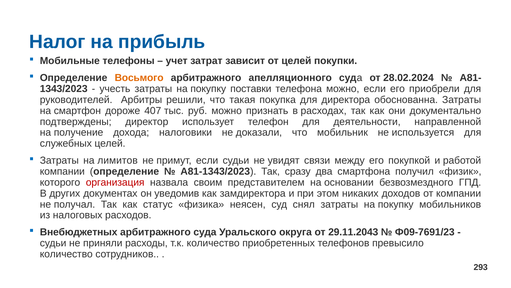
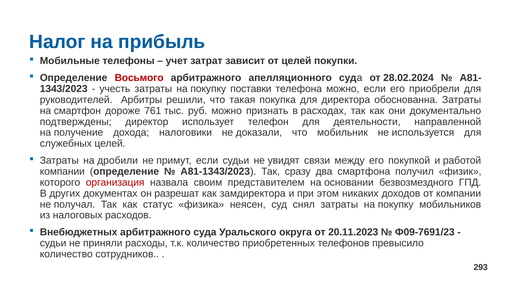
Восьмого colour: orange -> red (139, 78)
407: 407 -> 761 (153, 111)
лимитов: лимитов -> дробили (118, 160)
уведомив: уведомив -> разрешат (177, 193)
29.11.2043: 29.11.2043 -> 20.11.2023 (353, 232)
